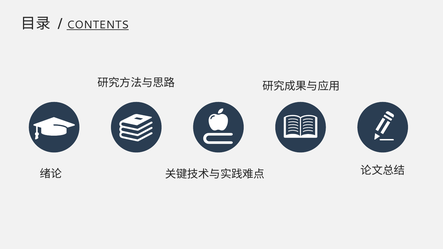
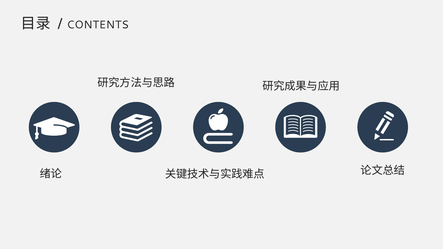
CONTENTS underline: present -> none (98, 25)
